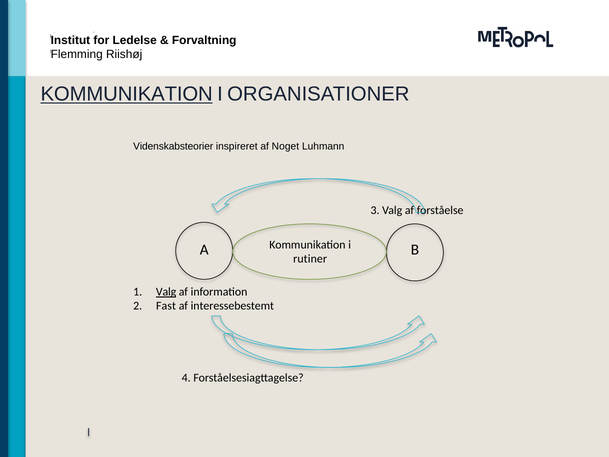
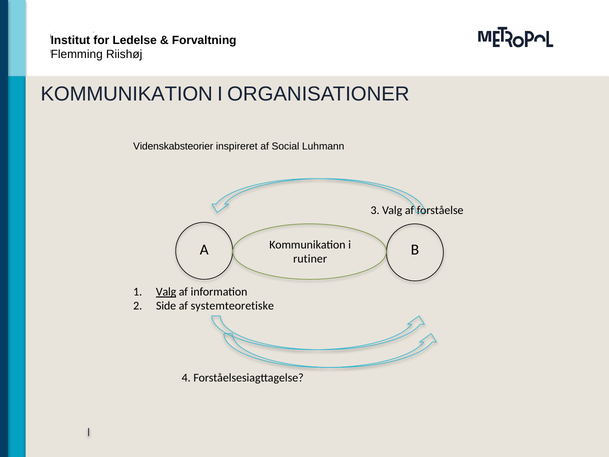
KOMMUNIKATION underline: present -> none (127, 94)
Noget: Noget -> Social (285, 146)
Fast: Fast -> Side (166, 306)
interessebestemt: interessebestemt -> systemteoretiske (232, 306)
